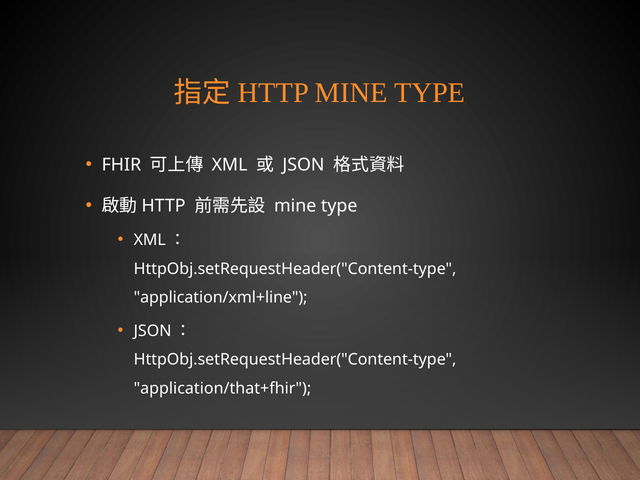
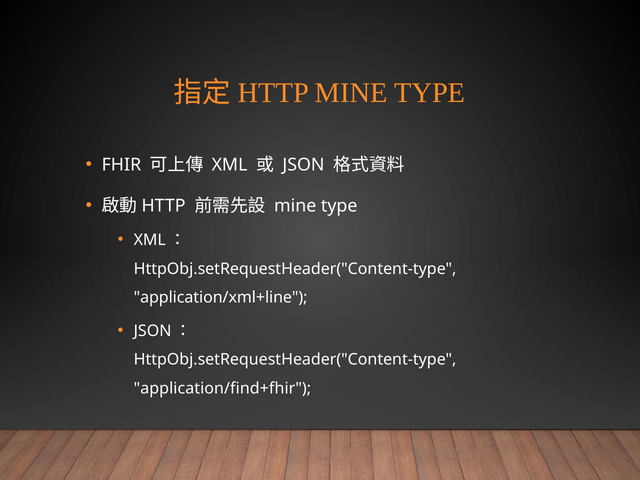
application/that+fhir: application/that+fhir -> application/find+fhir (222, 388)
